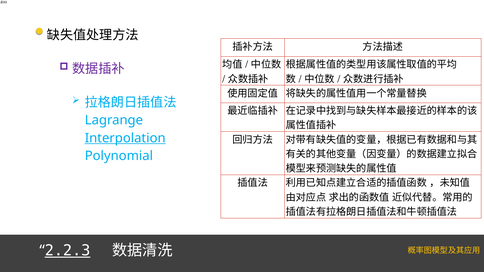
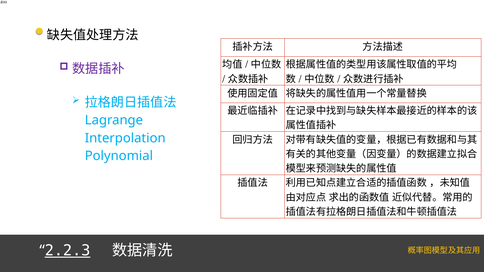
Interpolation underline: present -> none (125, 138)
